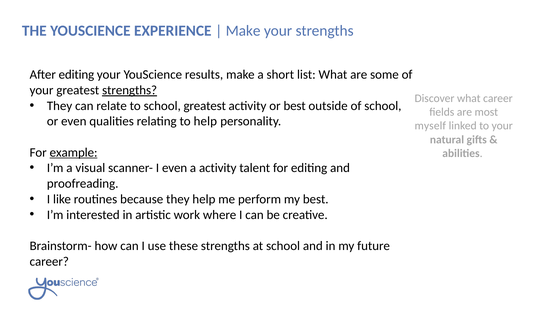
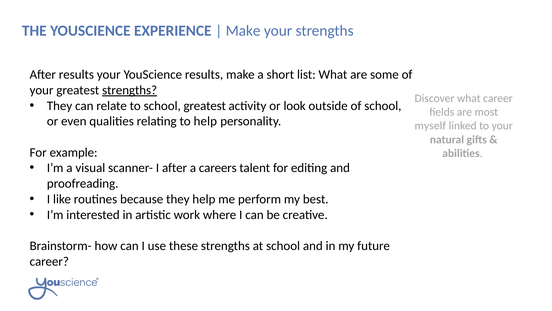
After editing: editing -> results (76, 75)
or best: best -> look (295, 106)
example underline: present -> none (74, 152)
I even: even -> after (175, 168)
a activity: activity -> careers (218, 168)
